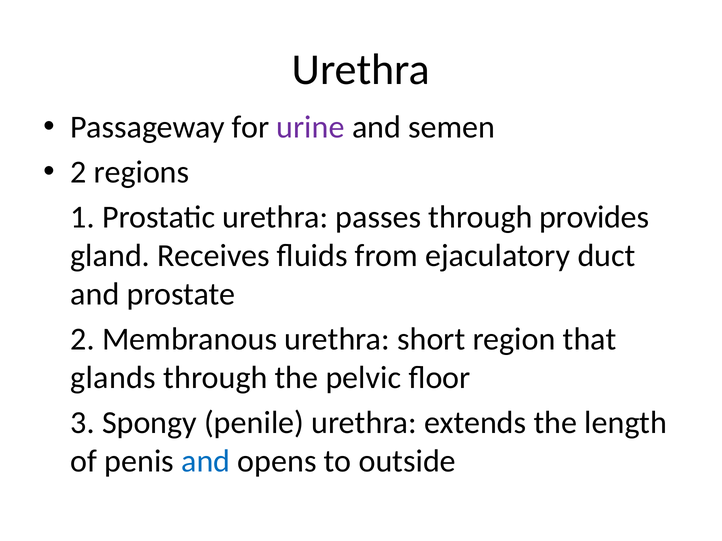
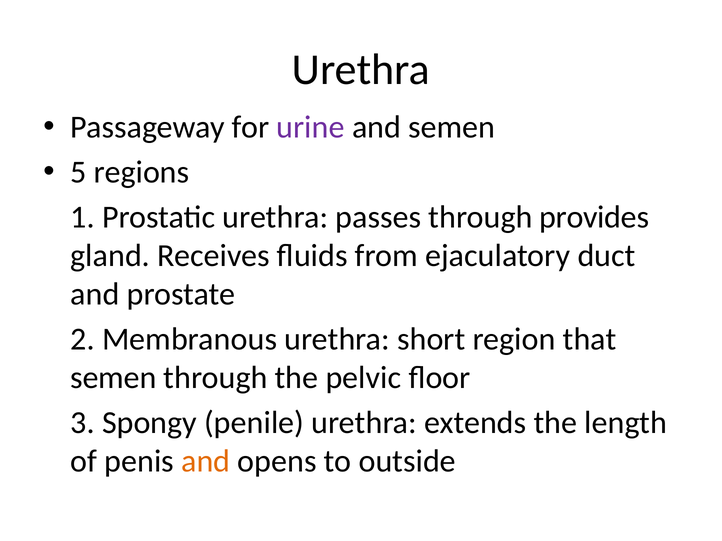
2: 2 -> 5 (79, 172)
glands: glands -> semen (113, 378)
and colour: blue -> orange (206, 461)
